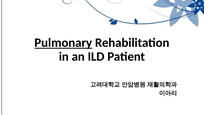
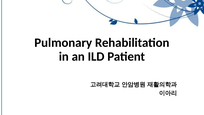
Pulmonary underline: present -> none (63, 43)
